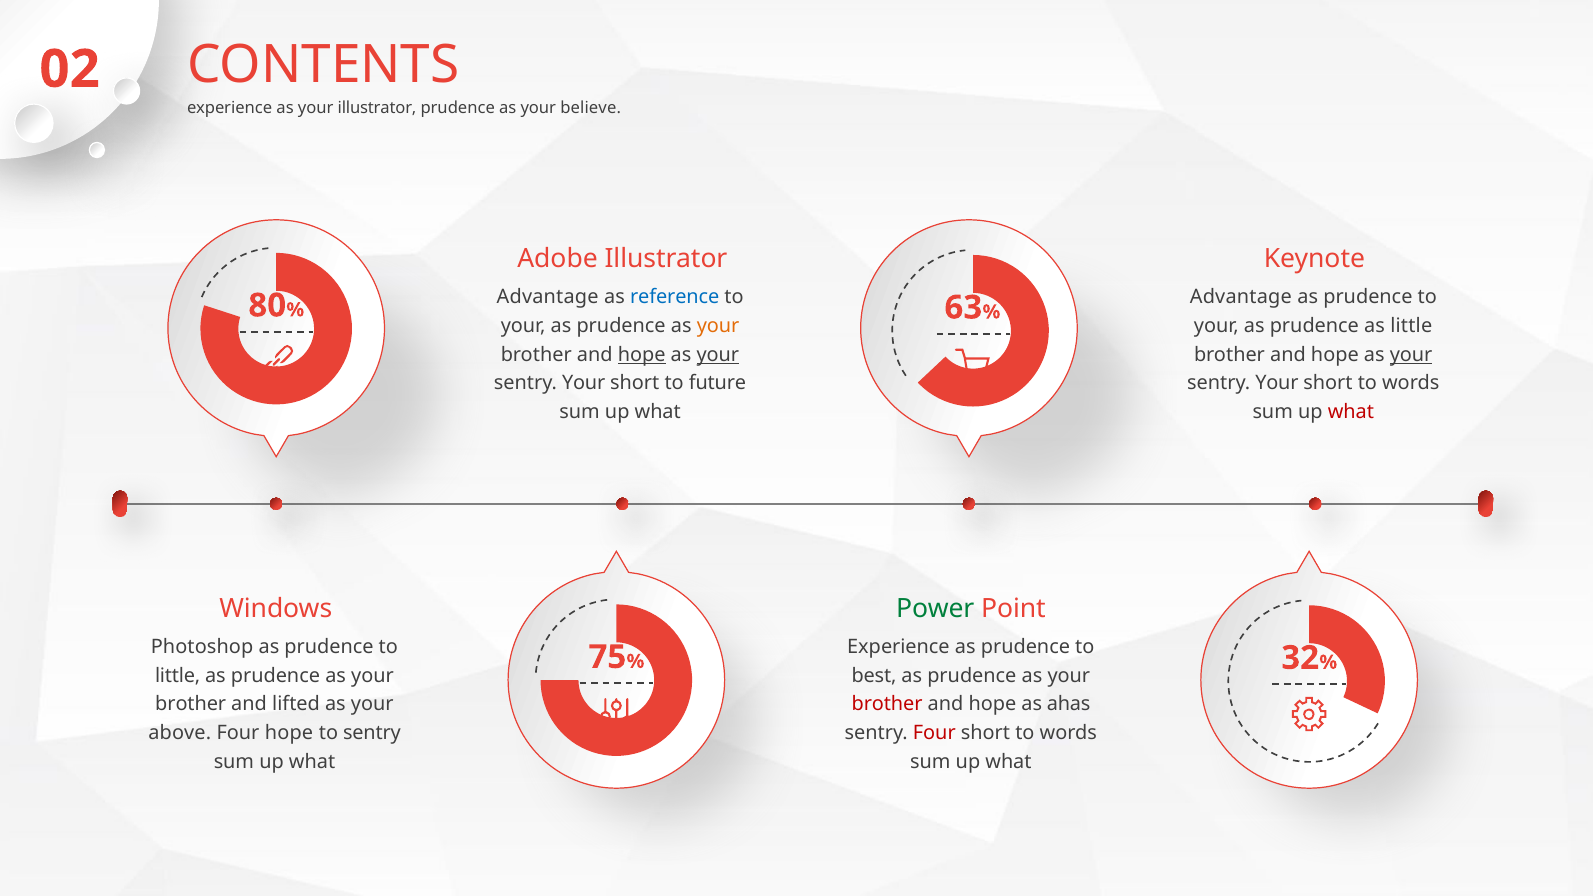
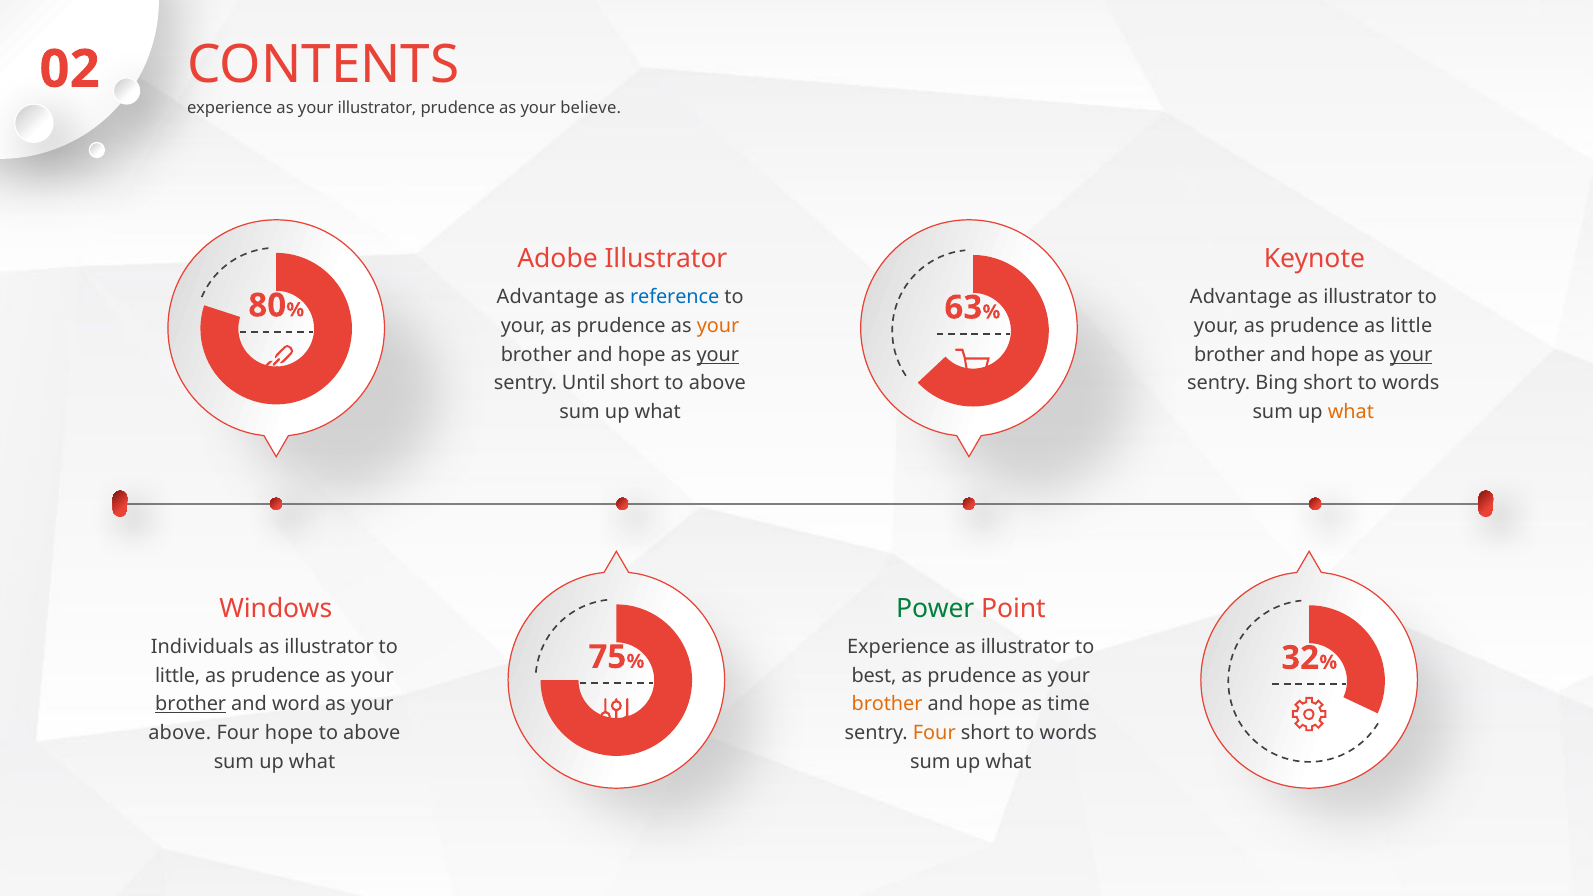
prudence: prudence -> illustrator (1368, 297)
hope underline: present -> none (642, 355)
Your: Your -> Until (584, 383)
short to future: future -> above (717, 383)
Your: Your -> Bing (1277, 383)
what colour: red -> orange (1351, 412)
Photoshop: Photoshop -> Individuals (202, 647)
prudence: prudence -> illustrator (329, 647)
Experience as prudence: prudence -> illustrator (1026, 647)
brother underline: none -> present (191, 704)
lifted: lifted -> word (296, 704)
brother colour: red -> orange (887, 704)
ahas: ahas -> time (1069, 704)
sentry: sentry -> above (372, 733)
Four colour: red -> orange (934, 733)
